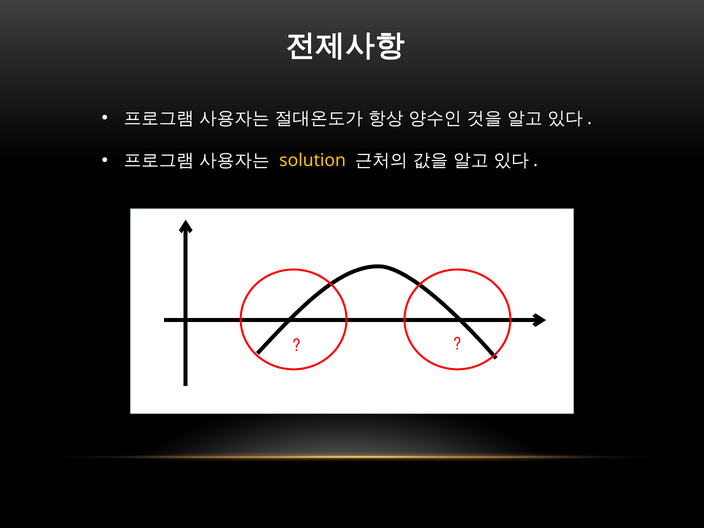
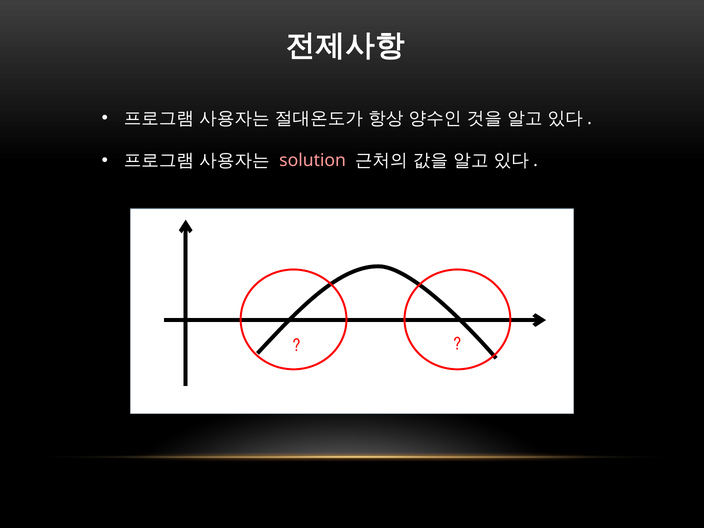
solution colour: yellow -> pink (313, 161)
